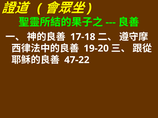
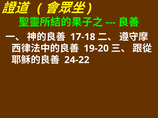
47-22: 47-22 -> 24-22 (77, 60)
